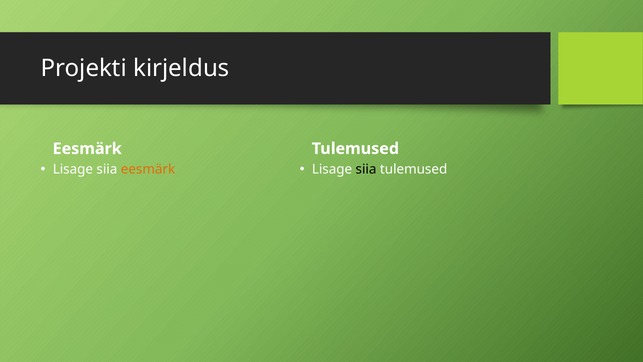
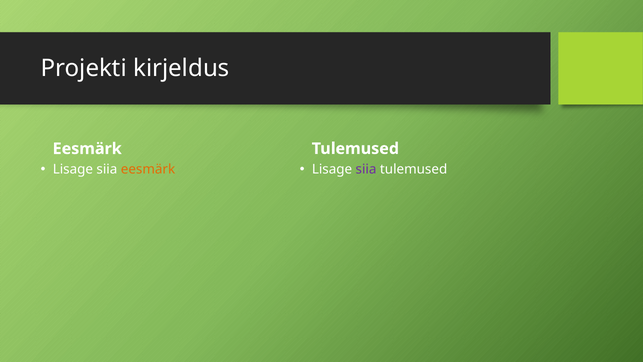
siia colour: black -> purple (366, 169)
